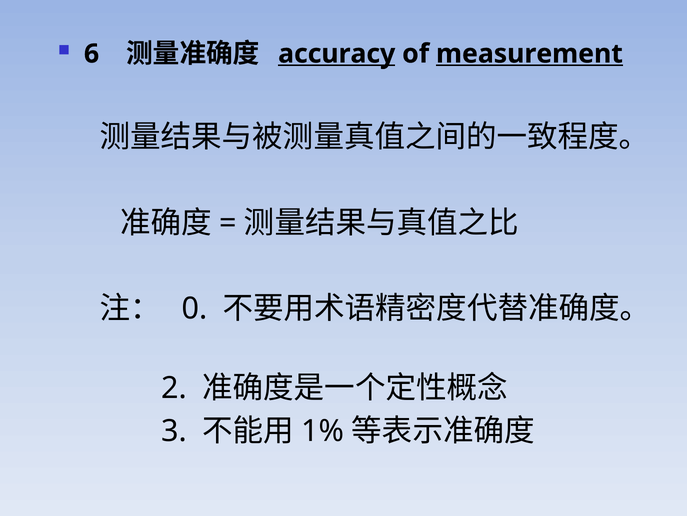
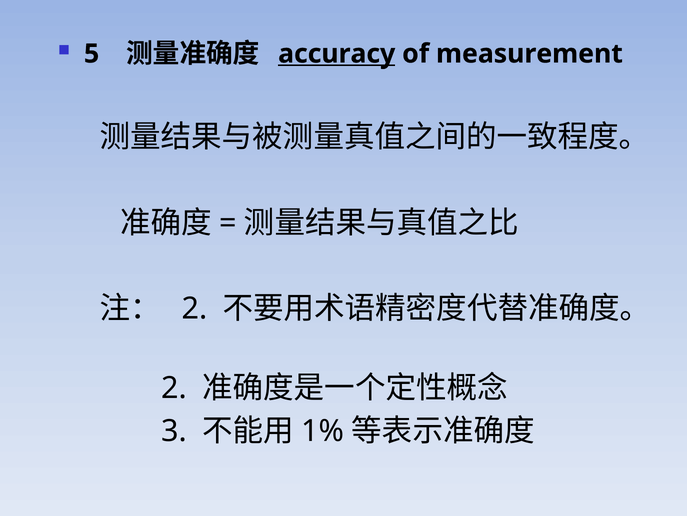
6: 6 -> 5 (92, 54)
measurement underline: present -> none (529, 54)
0: 0 -> 2 (195, 308)
